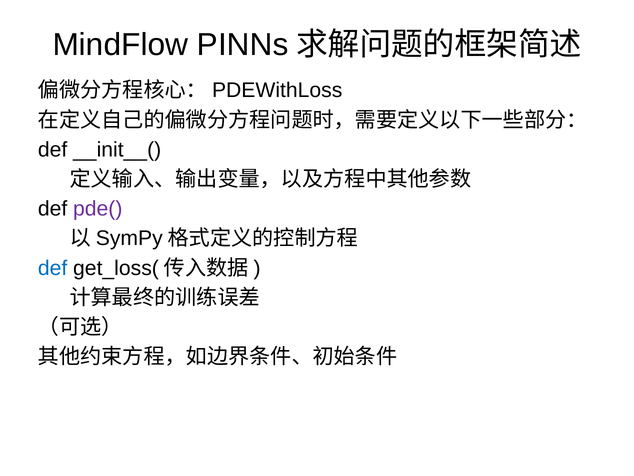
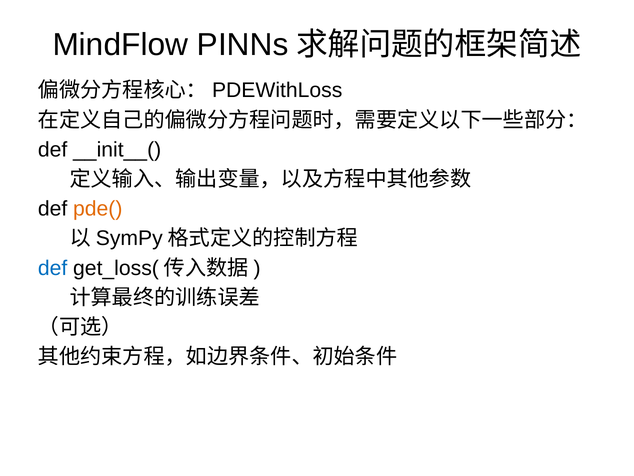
pde( colour: purple -> orange (98, 209)
